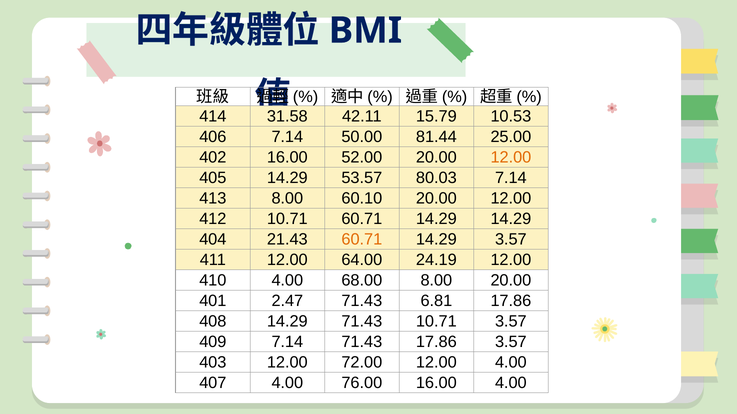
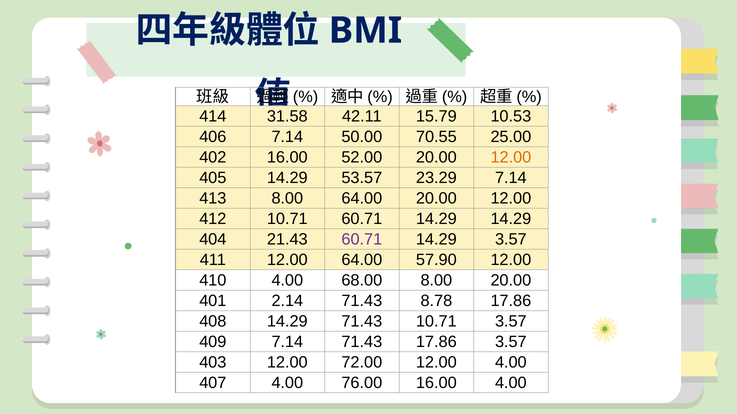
81.44: 81.44 -> 70.55 (436, 137)
80.03: 80.03 -> 23.29 (436, 178)
8.00 60.10: 60.10 -> 64.00 (362, 199)
60.71 colour: orange -> purple (362, 240)
24.19: 24.19 -> 57.90 (436, 260)
2.47: 2.47 -> 2.14 (287, 301)
6.81: 6.81 -> 8.78 (436, 301)
